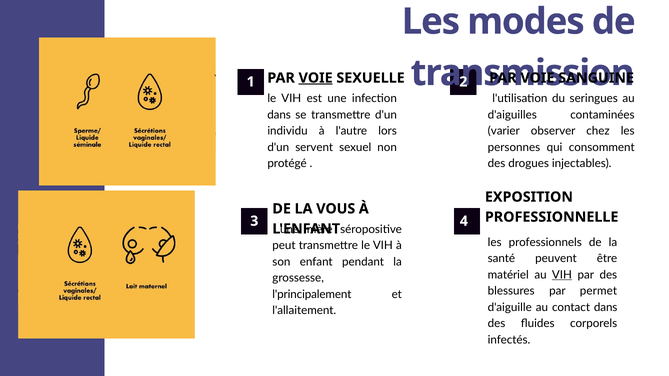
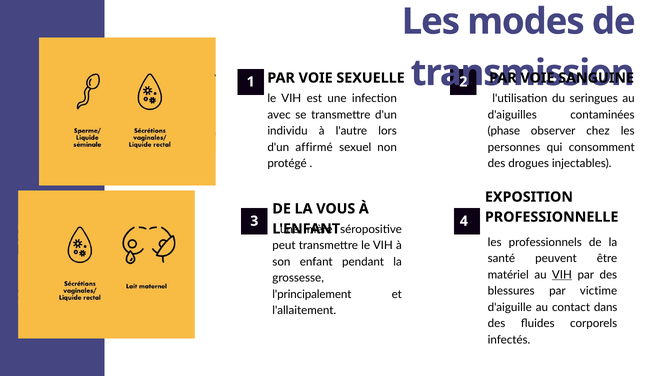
VOIE underline: present -> none (316, 78)
dans: dans -> avec (279, 115)
varier: varier -> phase (504, 131)
servent: servent -> affirmé (314, 147)
permet: permet -> victime (598, 291)
